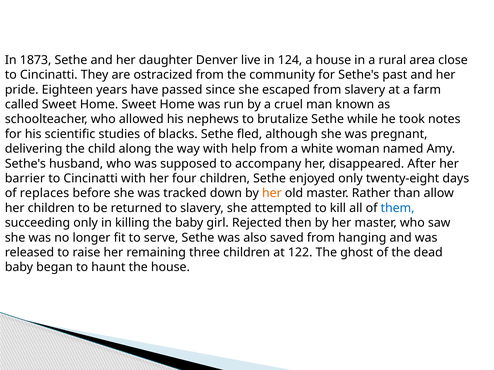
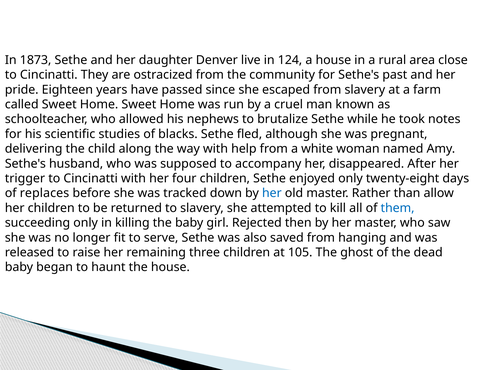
barrier: barrier -> trigger (25, 179)
her colour: orange -> blue (272, 193)
122: 122 -> 105 (300, 253)
